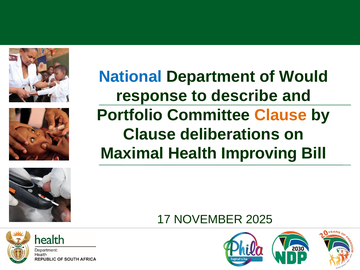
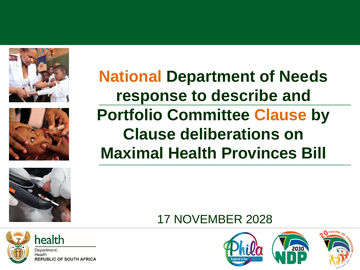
National colour: blue -> orange (130, 77)
Would: Would -> Needs (304, 77)
Improving: Improving -> Provinces (259, 153)
2025: 2025 -> 2028 (259, 219)
